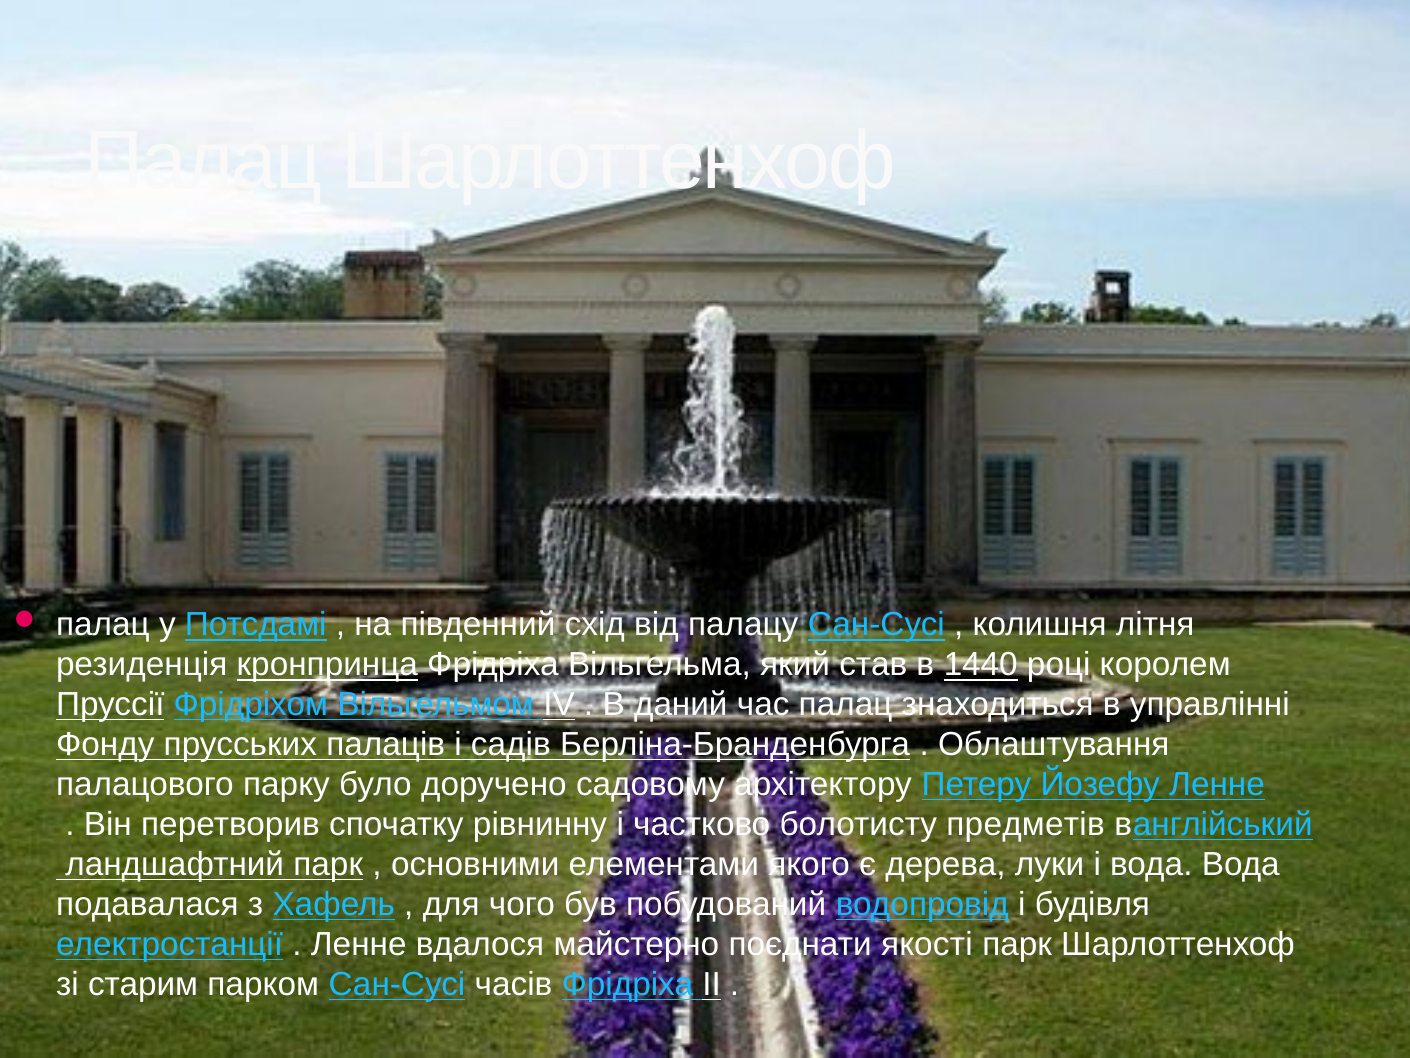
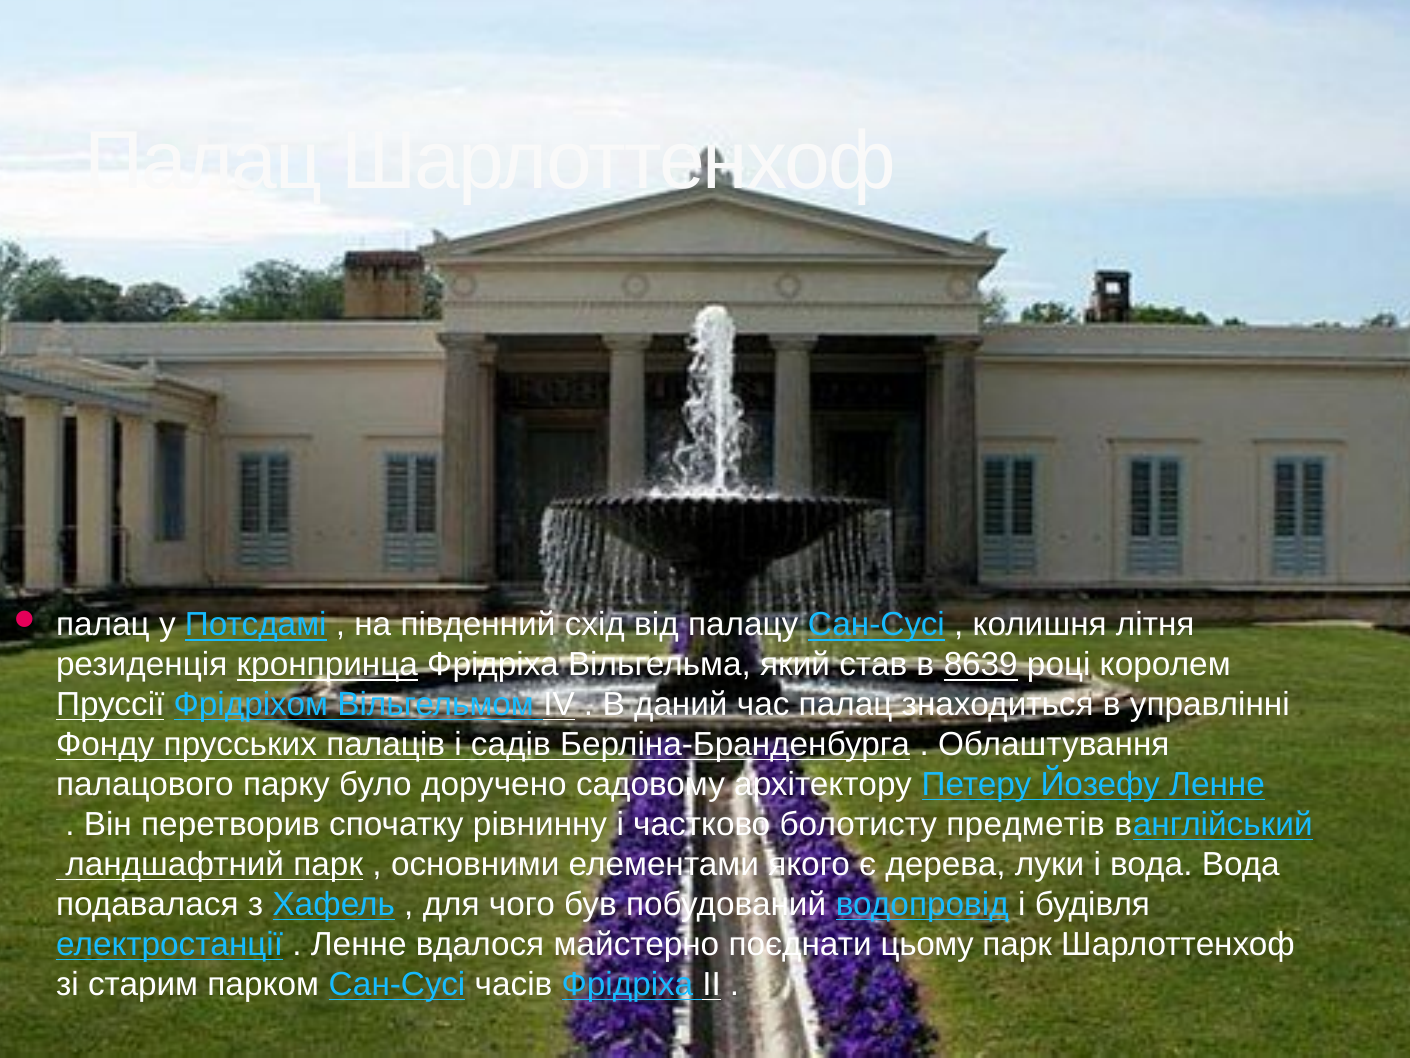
1440: 1440 -> 8639 (981, 665)
якості: якості -> цьому (927, 944)
